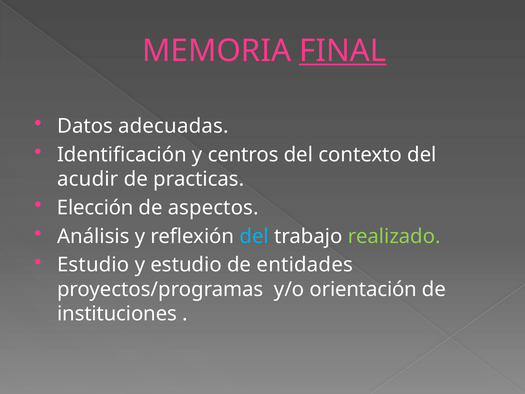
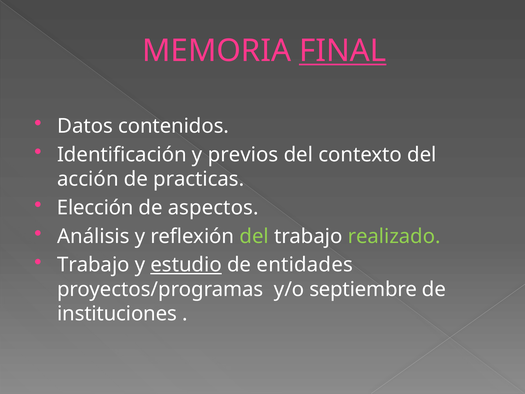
adecuadas: adecuadas -> contenidos (174, 126)
centros: centros -> previos (243, 155)
acudir: acudir -> acción (88, 179)
del colour: light blue -> light green (254, 236)
Estudio: Estudio -> Trabajo (93, 265)
estudio underline: none -> present (186, 265)
orientación: orientación -> septiembre (363, 289)
